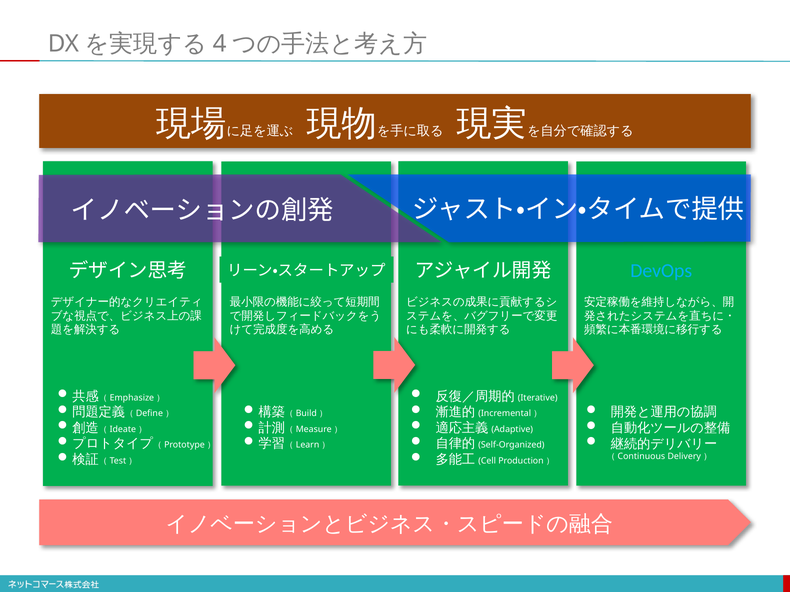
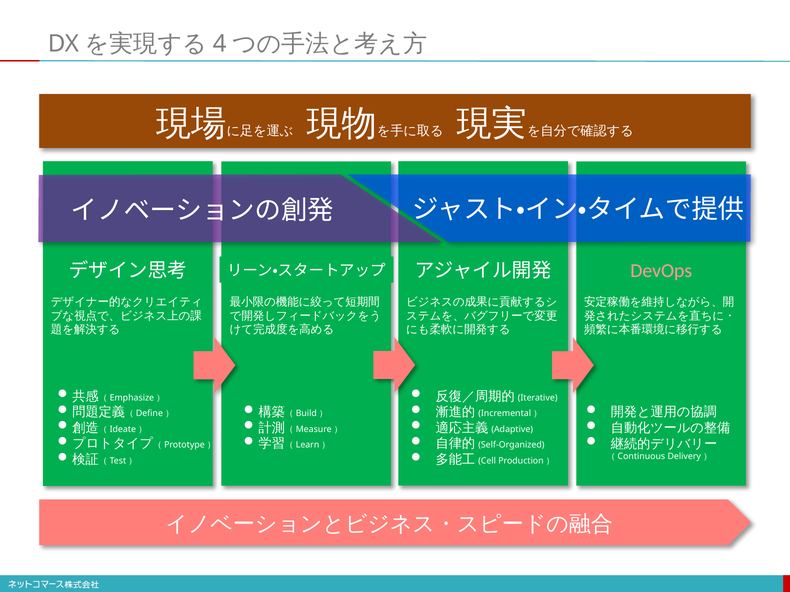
DevOps colour: light blue -> pink (661, 271)
